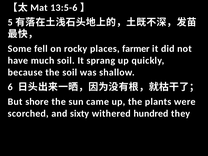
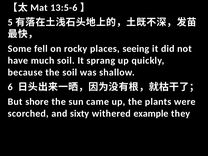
farmer: farmer -> seeing (136, 49)
hundred: hundred -> example (151, 113)
